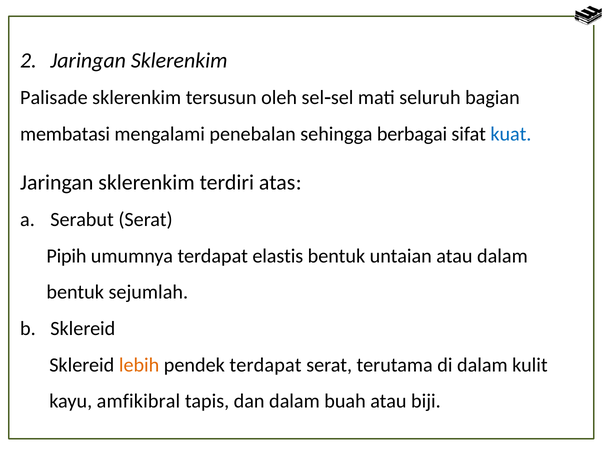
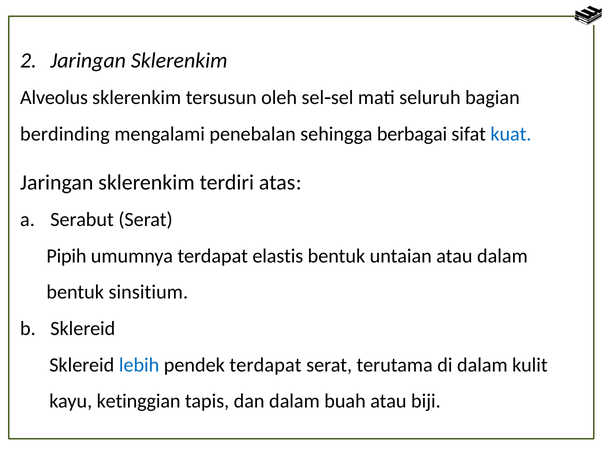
Palisade: Palisade -> Alveolus (54, 98)
membatasi: membatasi -> berdinding (65, 134)
sejumlah: sejumlah -> sinsitium (148, 292)
lebih colour: orange -> blue (139, 365)
amfikibral: amfikibral -> ketinggian (139, 401)
